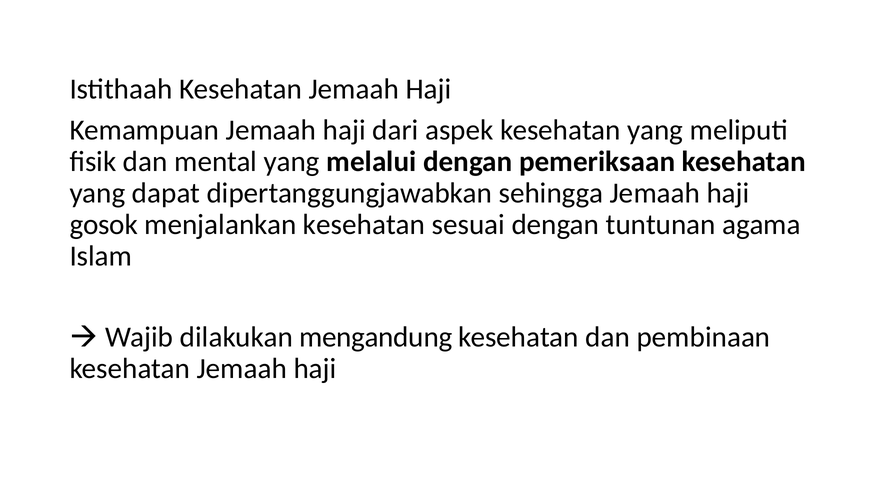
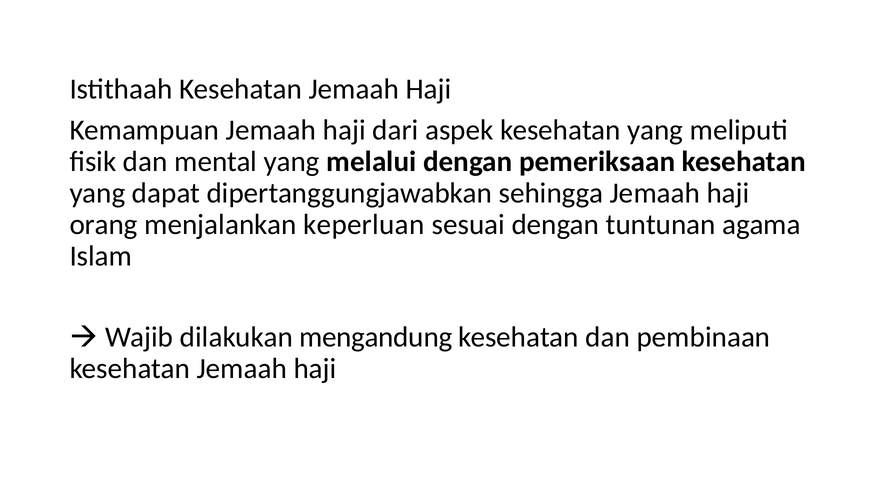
gosok: gosok -> orang (104, 225)
menjalankan kesehatan: kesehatan -> keperluan (364, 225)
